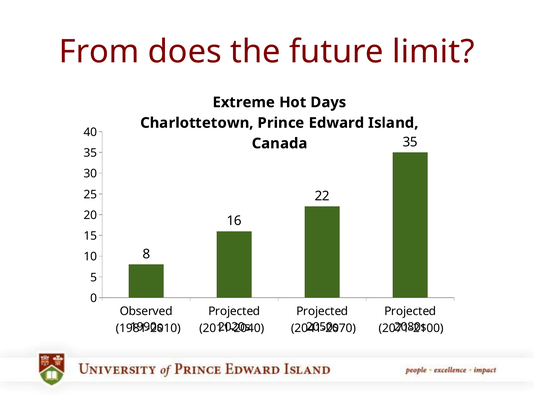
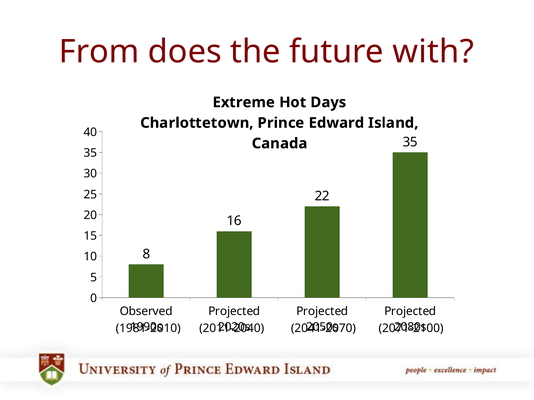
limit: limit -> with (433, 52)
